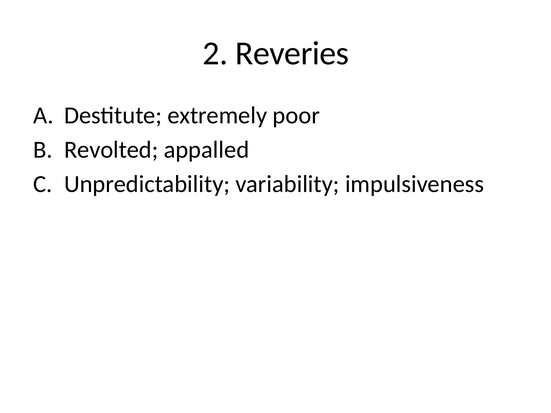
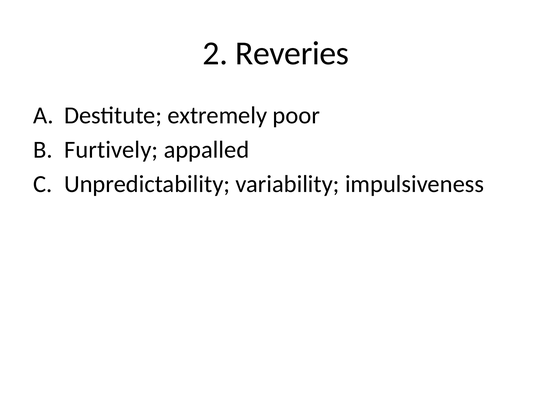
Revolted: Revolted -> Furtively (111, 150)
